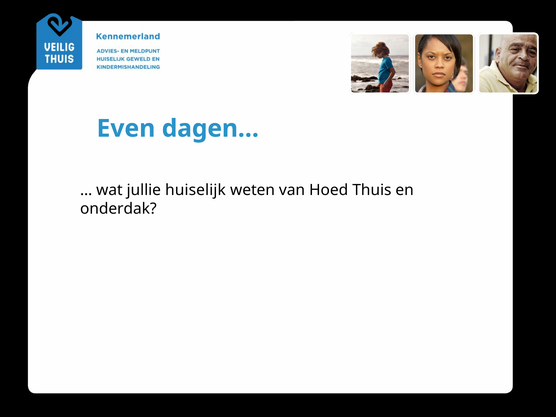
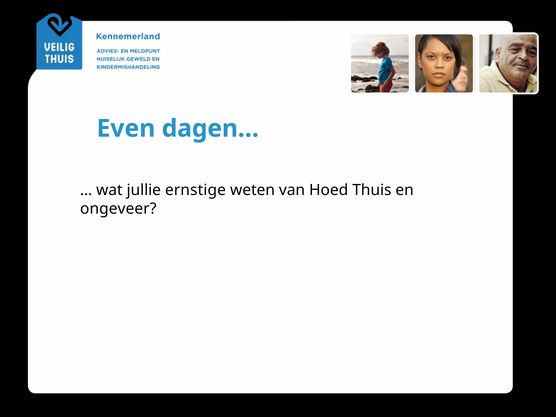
huiselijk: huiselijk -> ernstige (195, 190)
onderdak: onderdak -> ongeveer (118, 209)
